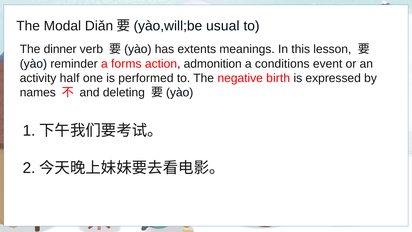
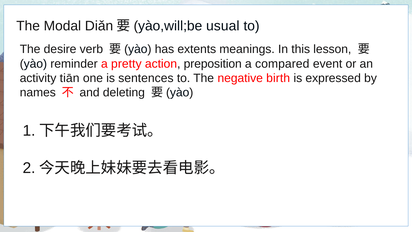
dinner: dinner -> desire (60, 49)
forms: forms -> pretty (126, 64)
admonition: admonition -> preposition (213, 64)
conditions: conditions -> compared (282, 64)
half: half -> tiān (70, 78)
performed: performed -> sentences (146, 78)
